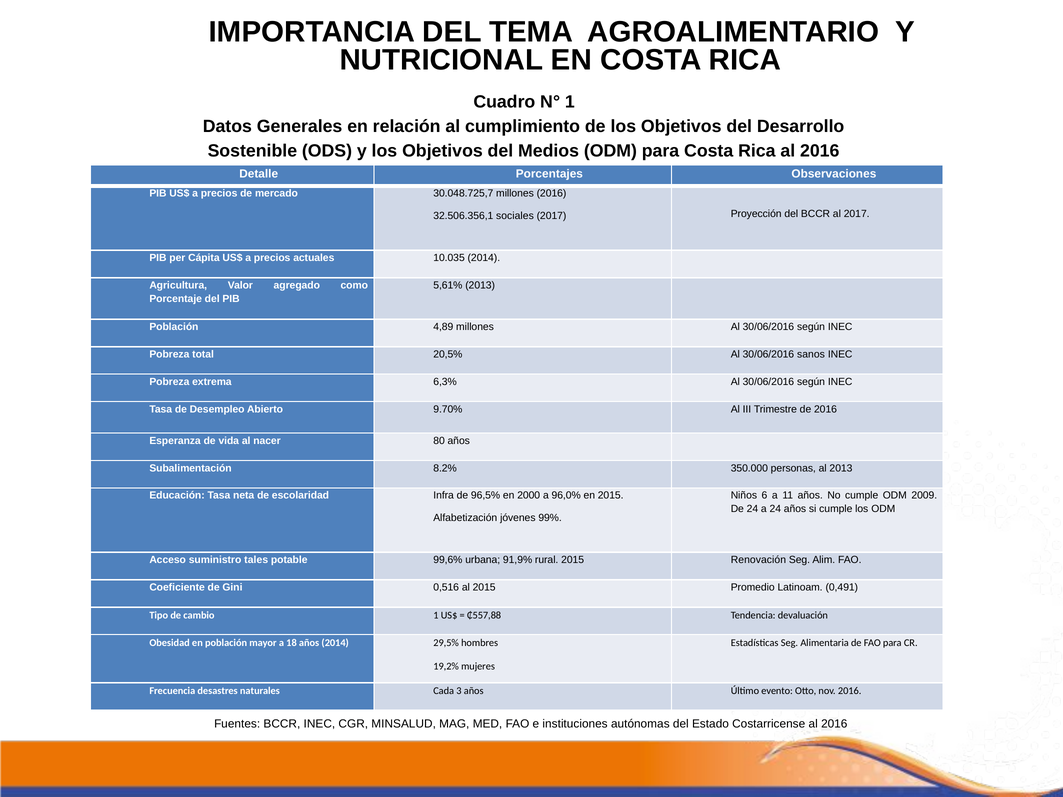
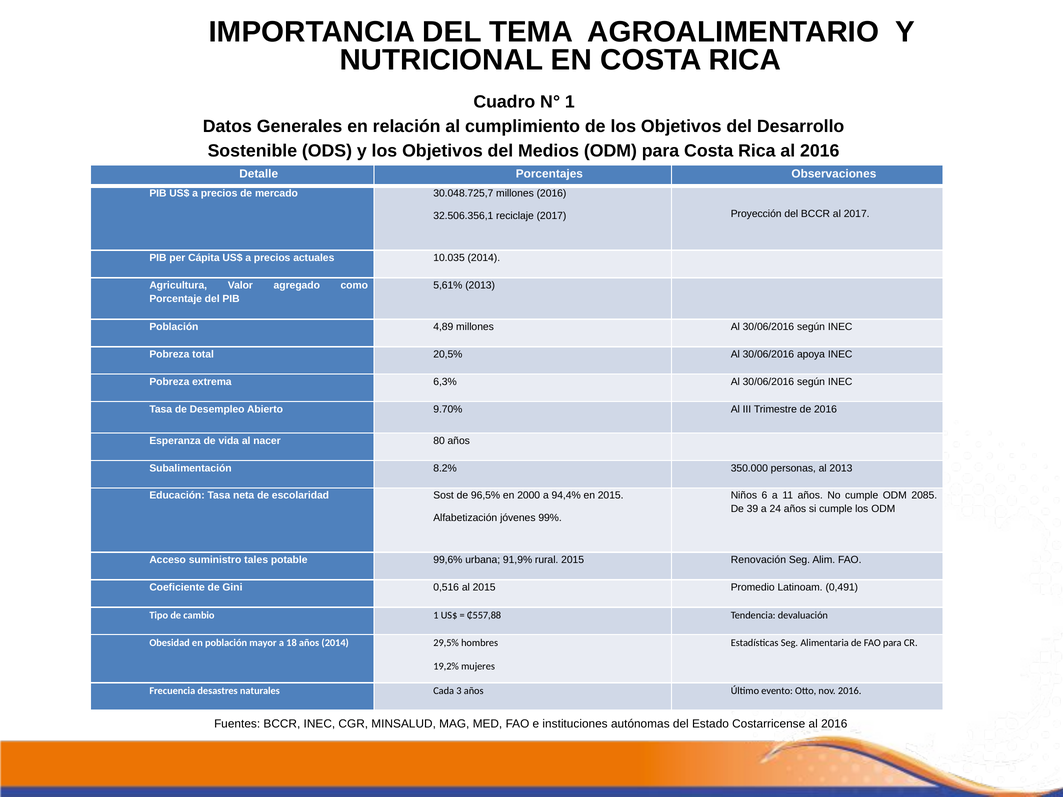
sociales: sociales -> reciclaje (515, 216)
sanos: sanos -> apoya (811, 354)
Infra: Infra -> Sost (444, 496)
96,0%: 96,0% -> 94,4% (566, 496)
2009: 2009 -> 2085 (924, 496)
De 24: 24 -> 39 (752, 509)
